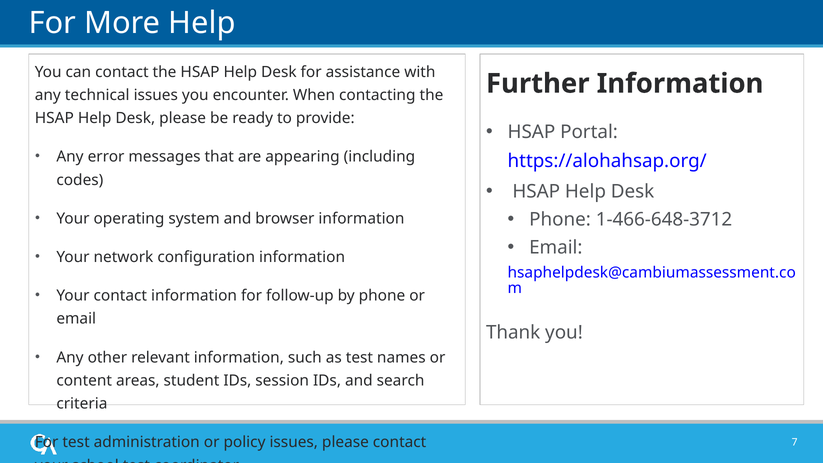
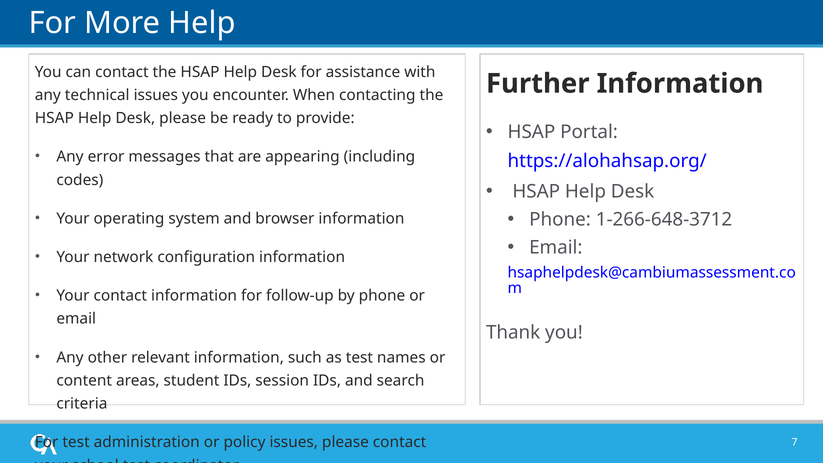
1-466-648-3712: 1-466-648-3712 -> 1-266-648-3712 (664, 220)
